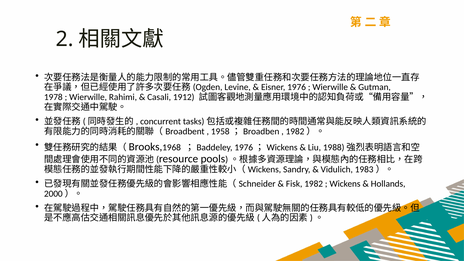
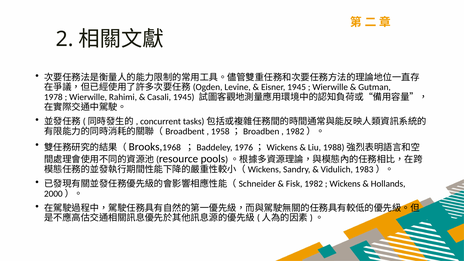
Eisner 1976: 1976 -> 1945 (297, 87)
Casali 1912: 1912 -> 1945 (184, 97)
